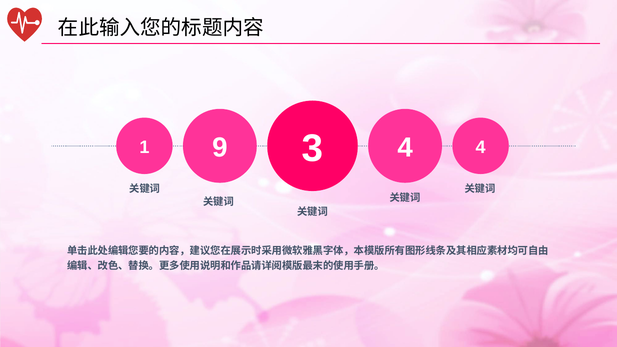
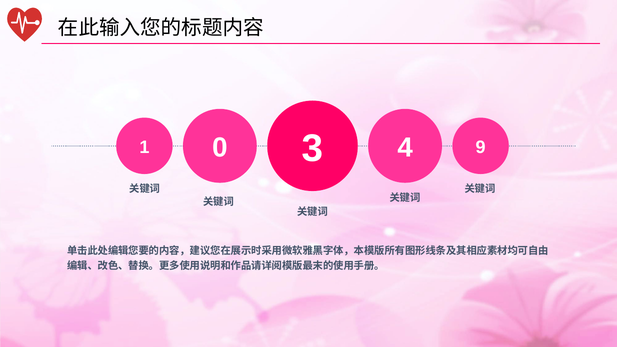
9: 9 -> 0 (220, 148)
4 4: 4 -> 9 (481, 147)
